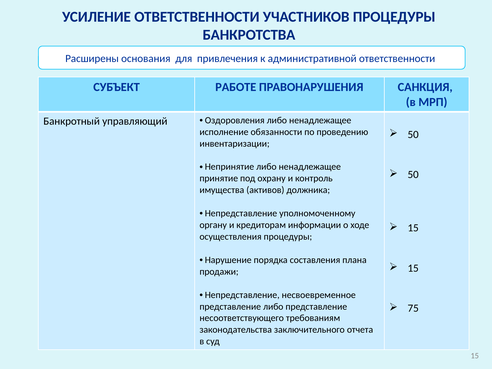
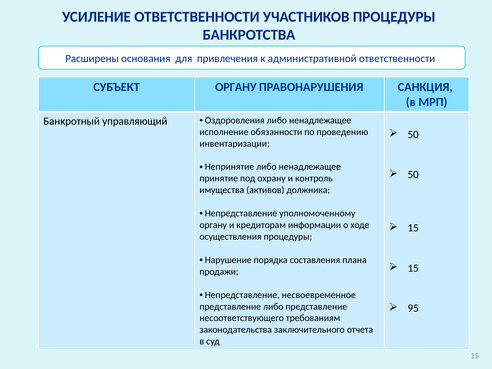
СУБЪЕКТ РАБОТЕ: РАБОТЕ -> ОРГАНУ (236, 87)
75: 75 -> 95 (413, 308)
